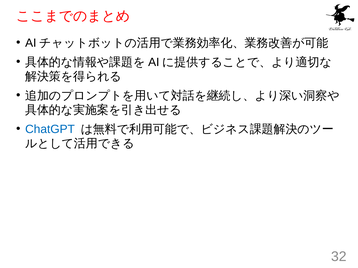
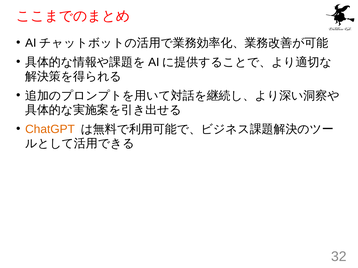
ChatGPT colour: blue -> orange (50, 129)
